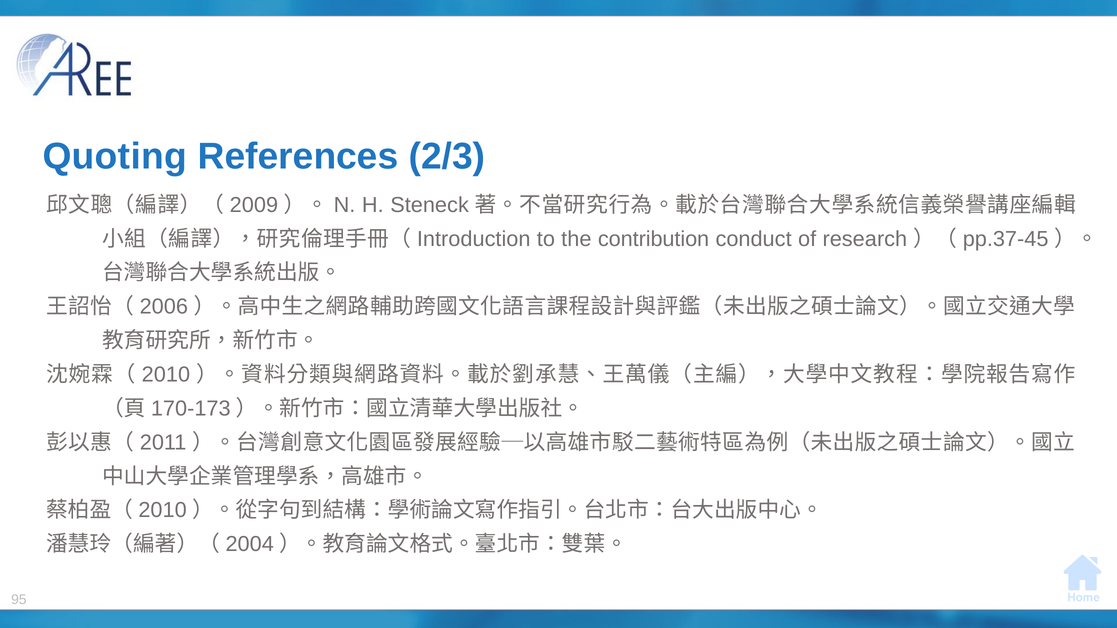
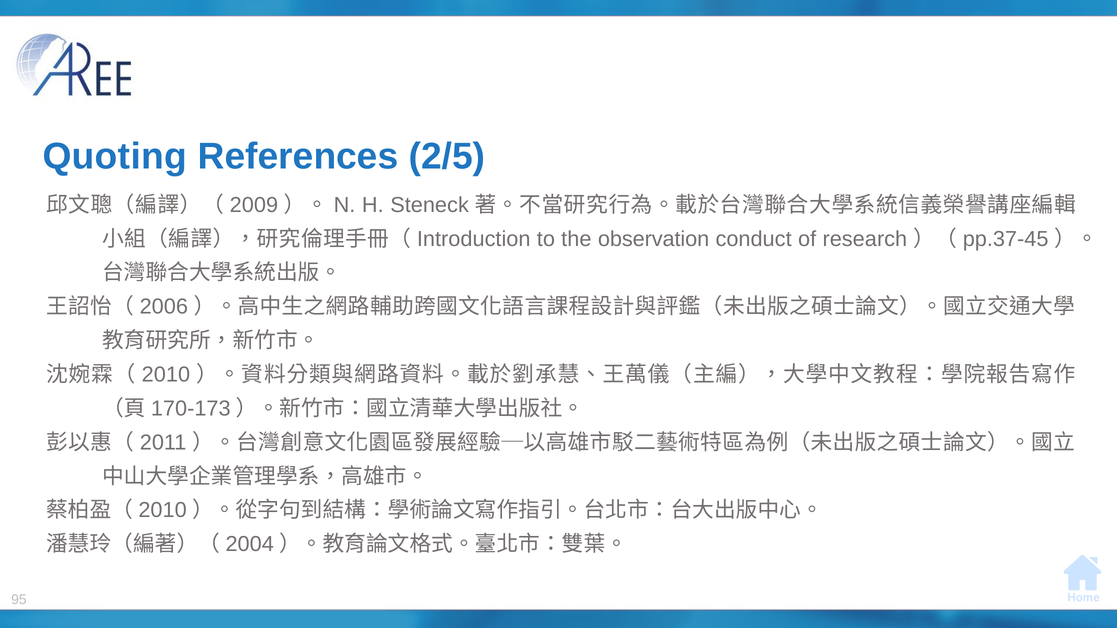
2/3: 2/3 -> 2/5 (447, 157)
contribution: contribution -> observation (654, 239)
